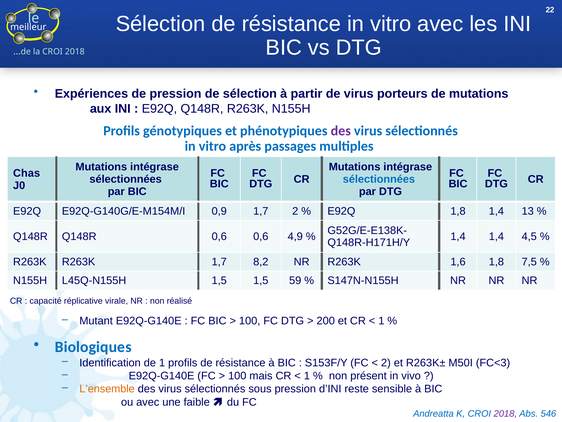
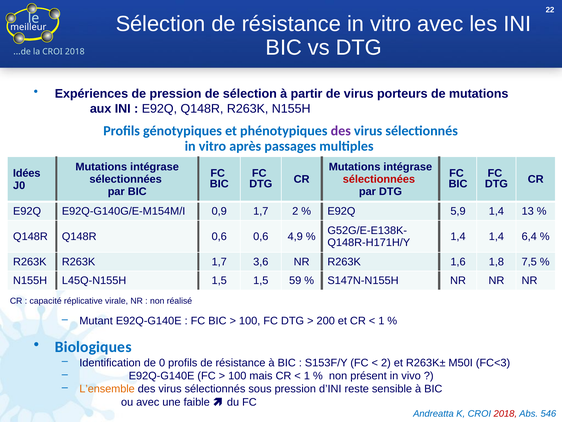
Chas: Chas -> Idées (27, 173)
sélectionnées colour: blue -> red (379, 179)
E92Q 1,8: 1,8 -> 5,9 (458, 211)
4,5: 4,5 -> 6,4 (529, 236)
8,2: 8,2 -> 3,6 (261, 262)
de 1: 1 -> 0 (162, 362)
2018 colour: purple -> red (505, 413)
